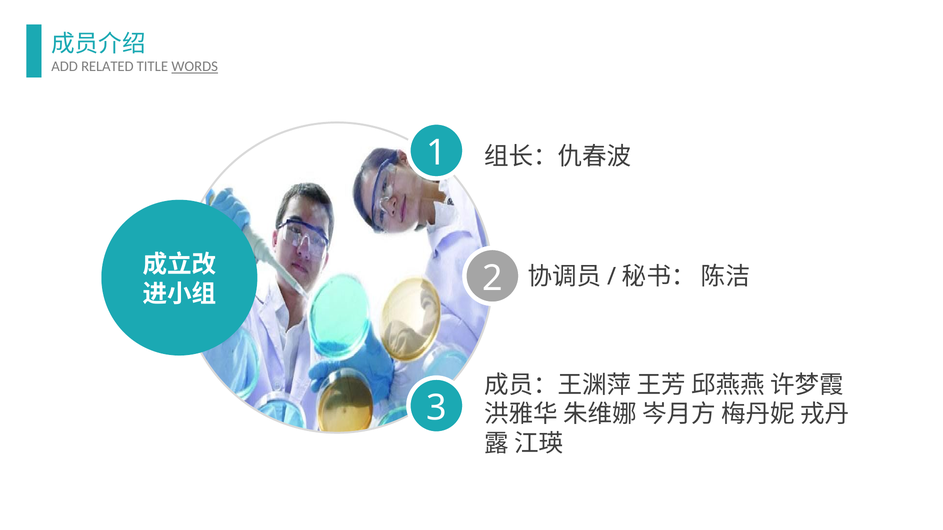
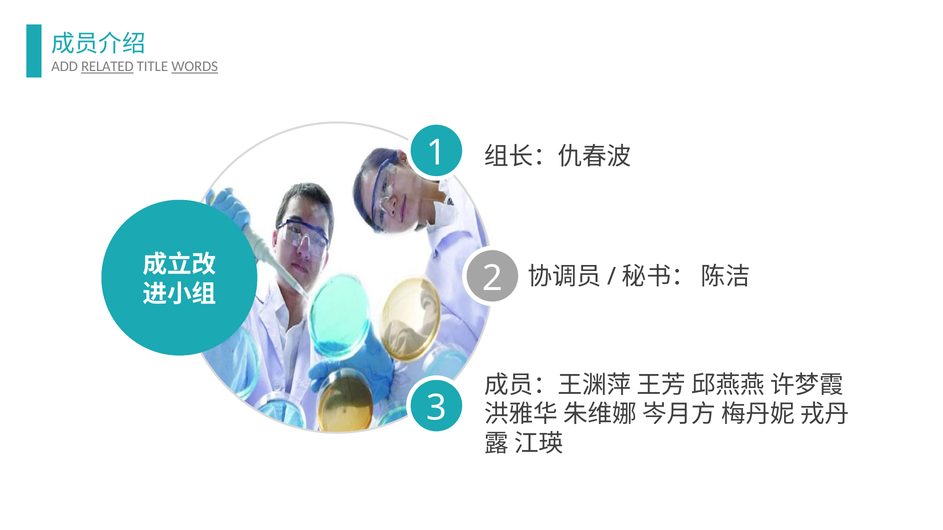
RELATED underline: none -> present (107, 67)
